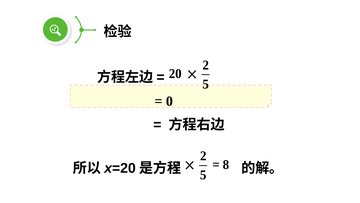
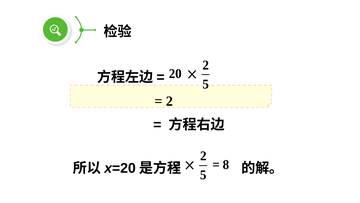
0: 0 -> 2 (169, 101)
